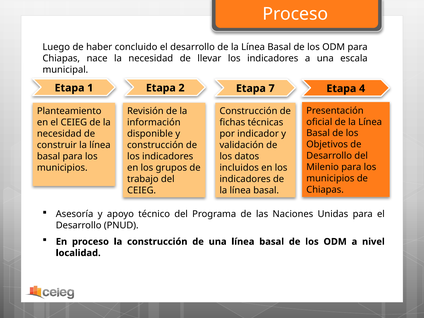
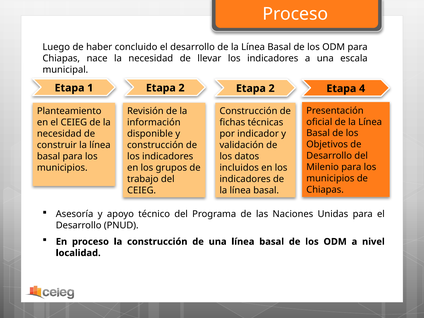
2 Etapa 7: 7 -> 2 (272, 88)
